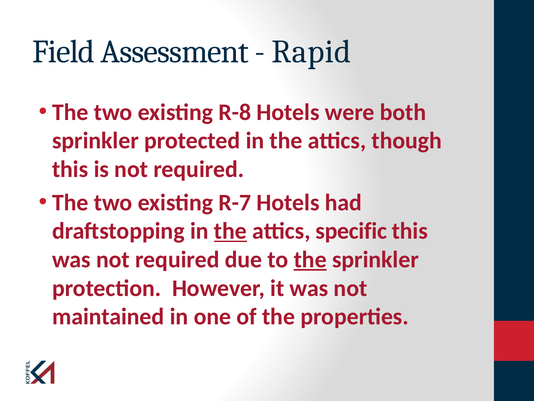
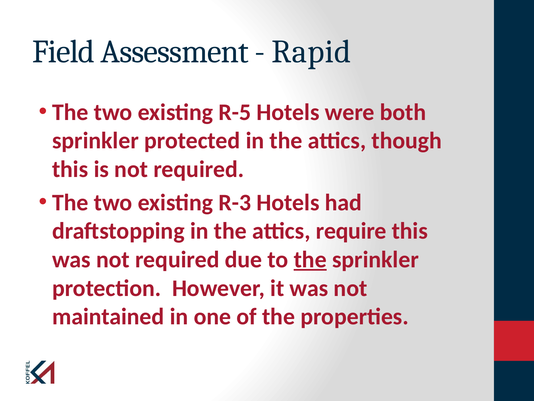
R-8: R-8 -> R-5 (235, 112)
R-7: R-7 -> R-3 (235, 202)
the underline: present -> none (230, 231)
specific: specific -> require (351, 231)
